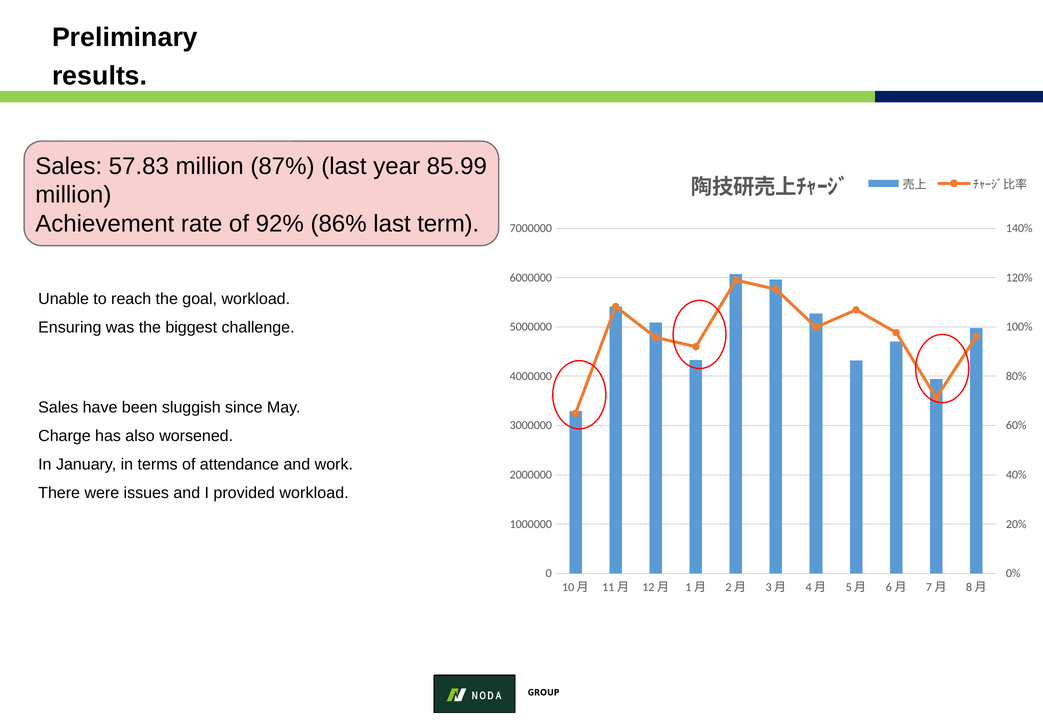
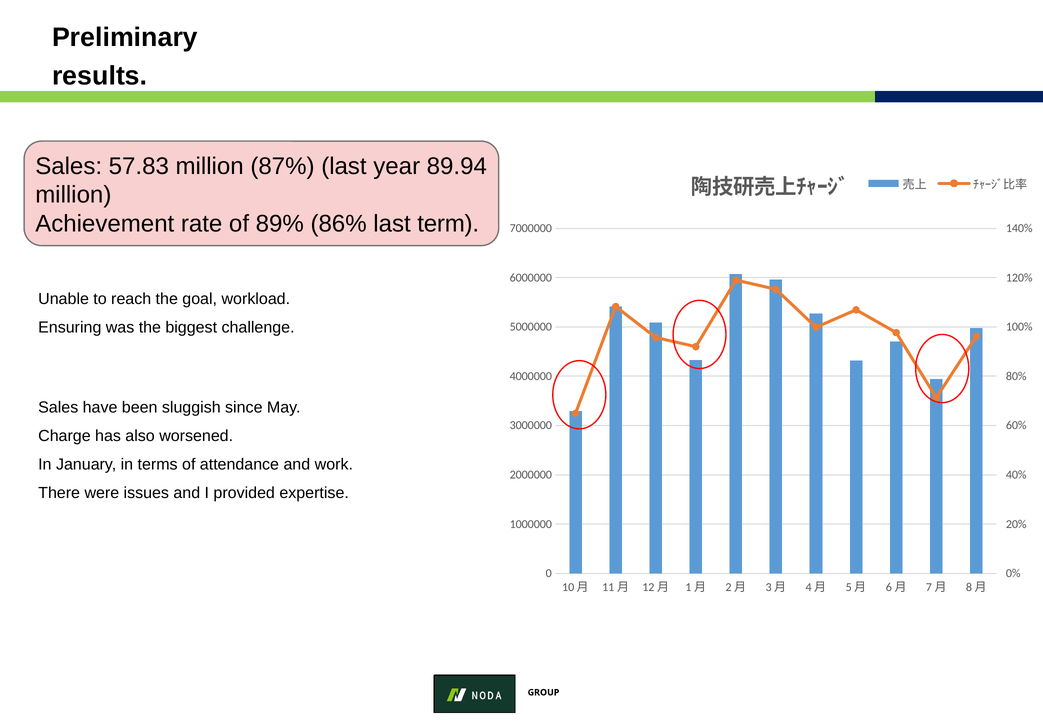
85.99: 85.99 -> 89.94 (457, 166)
92%: 92% -> 89% (280, 224)
provided workload: workload -> expertise (314, 493)
